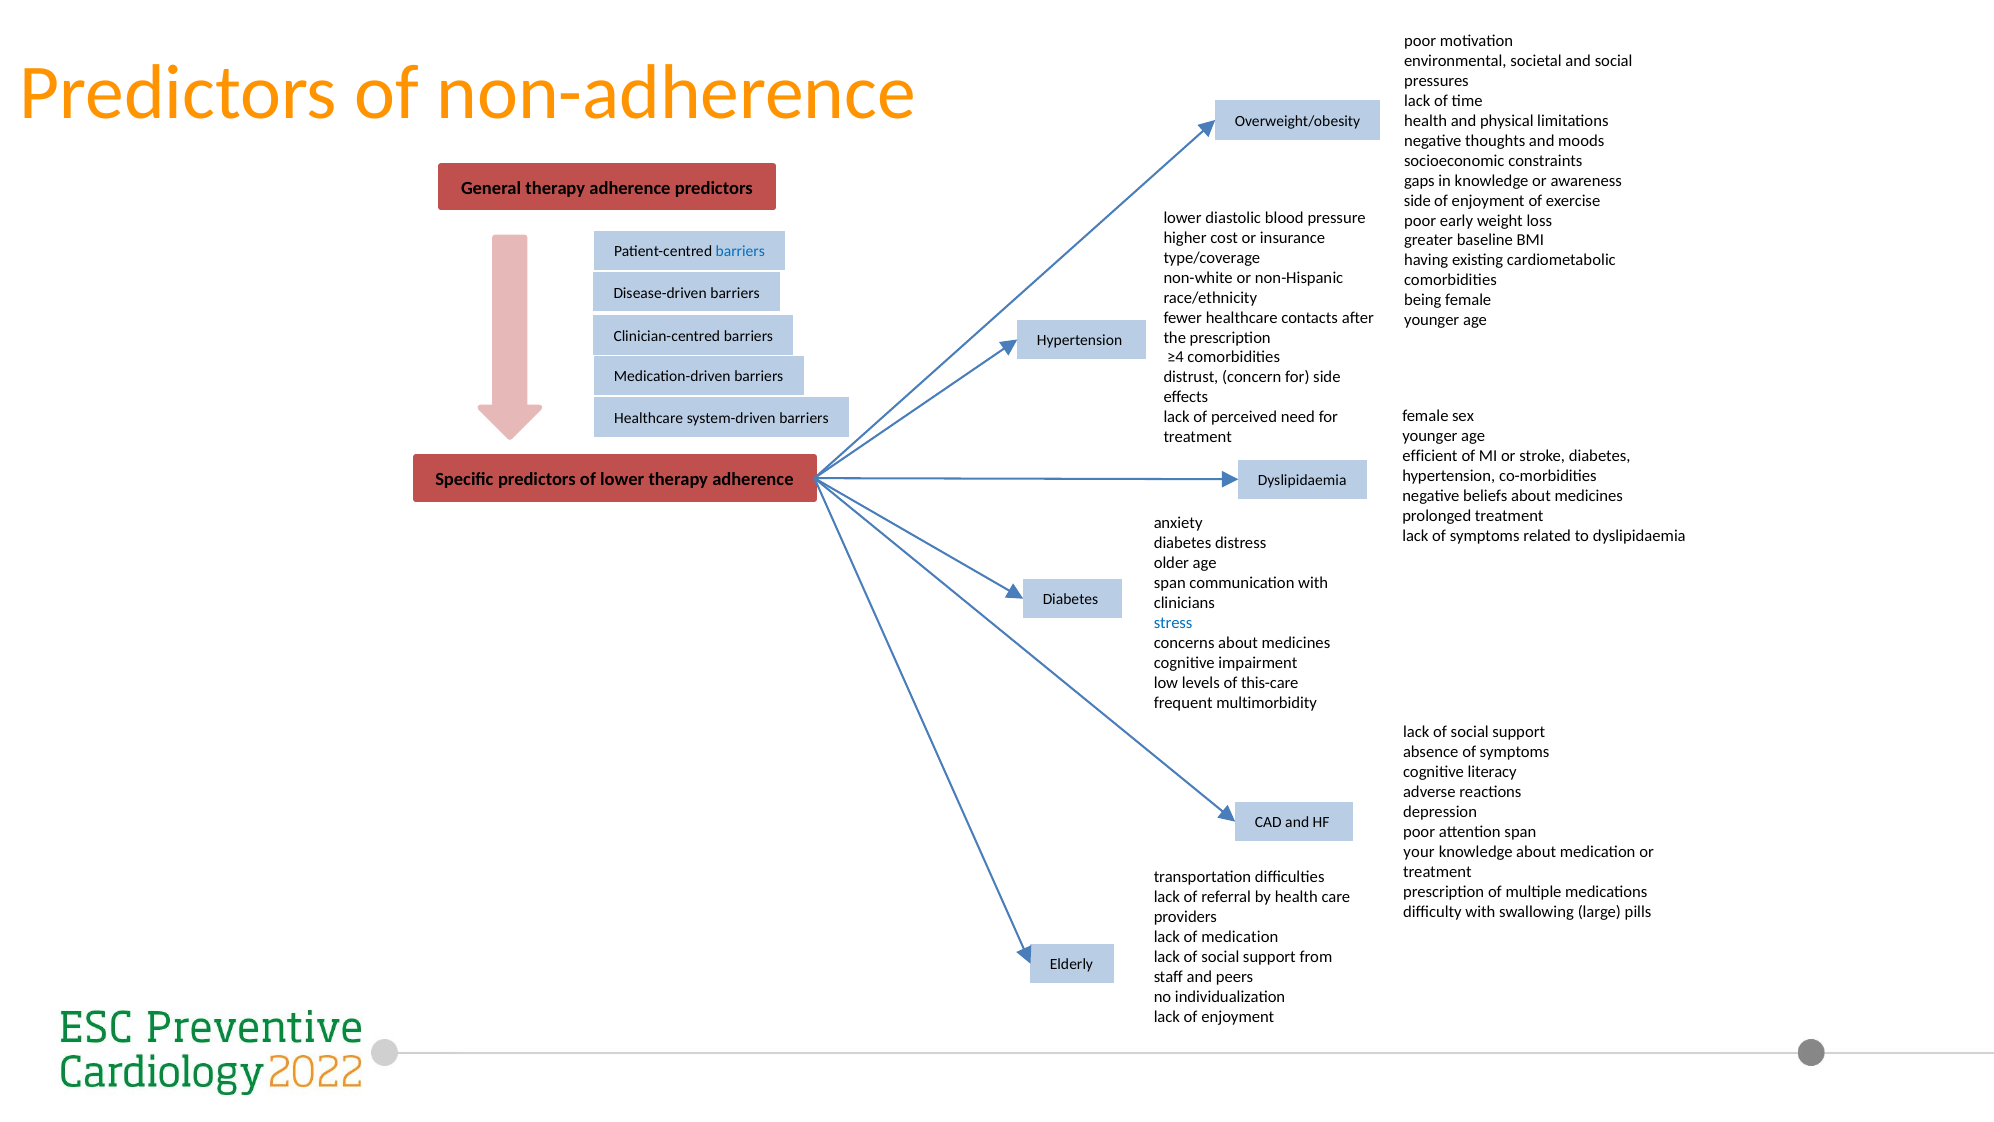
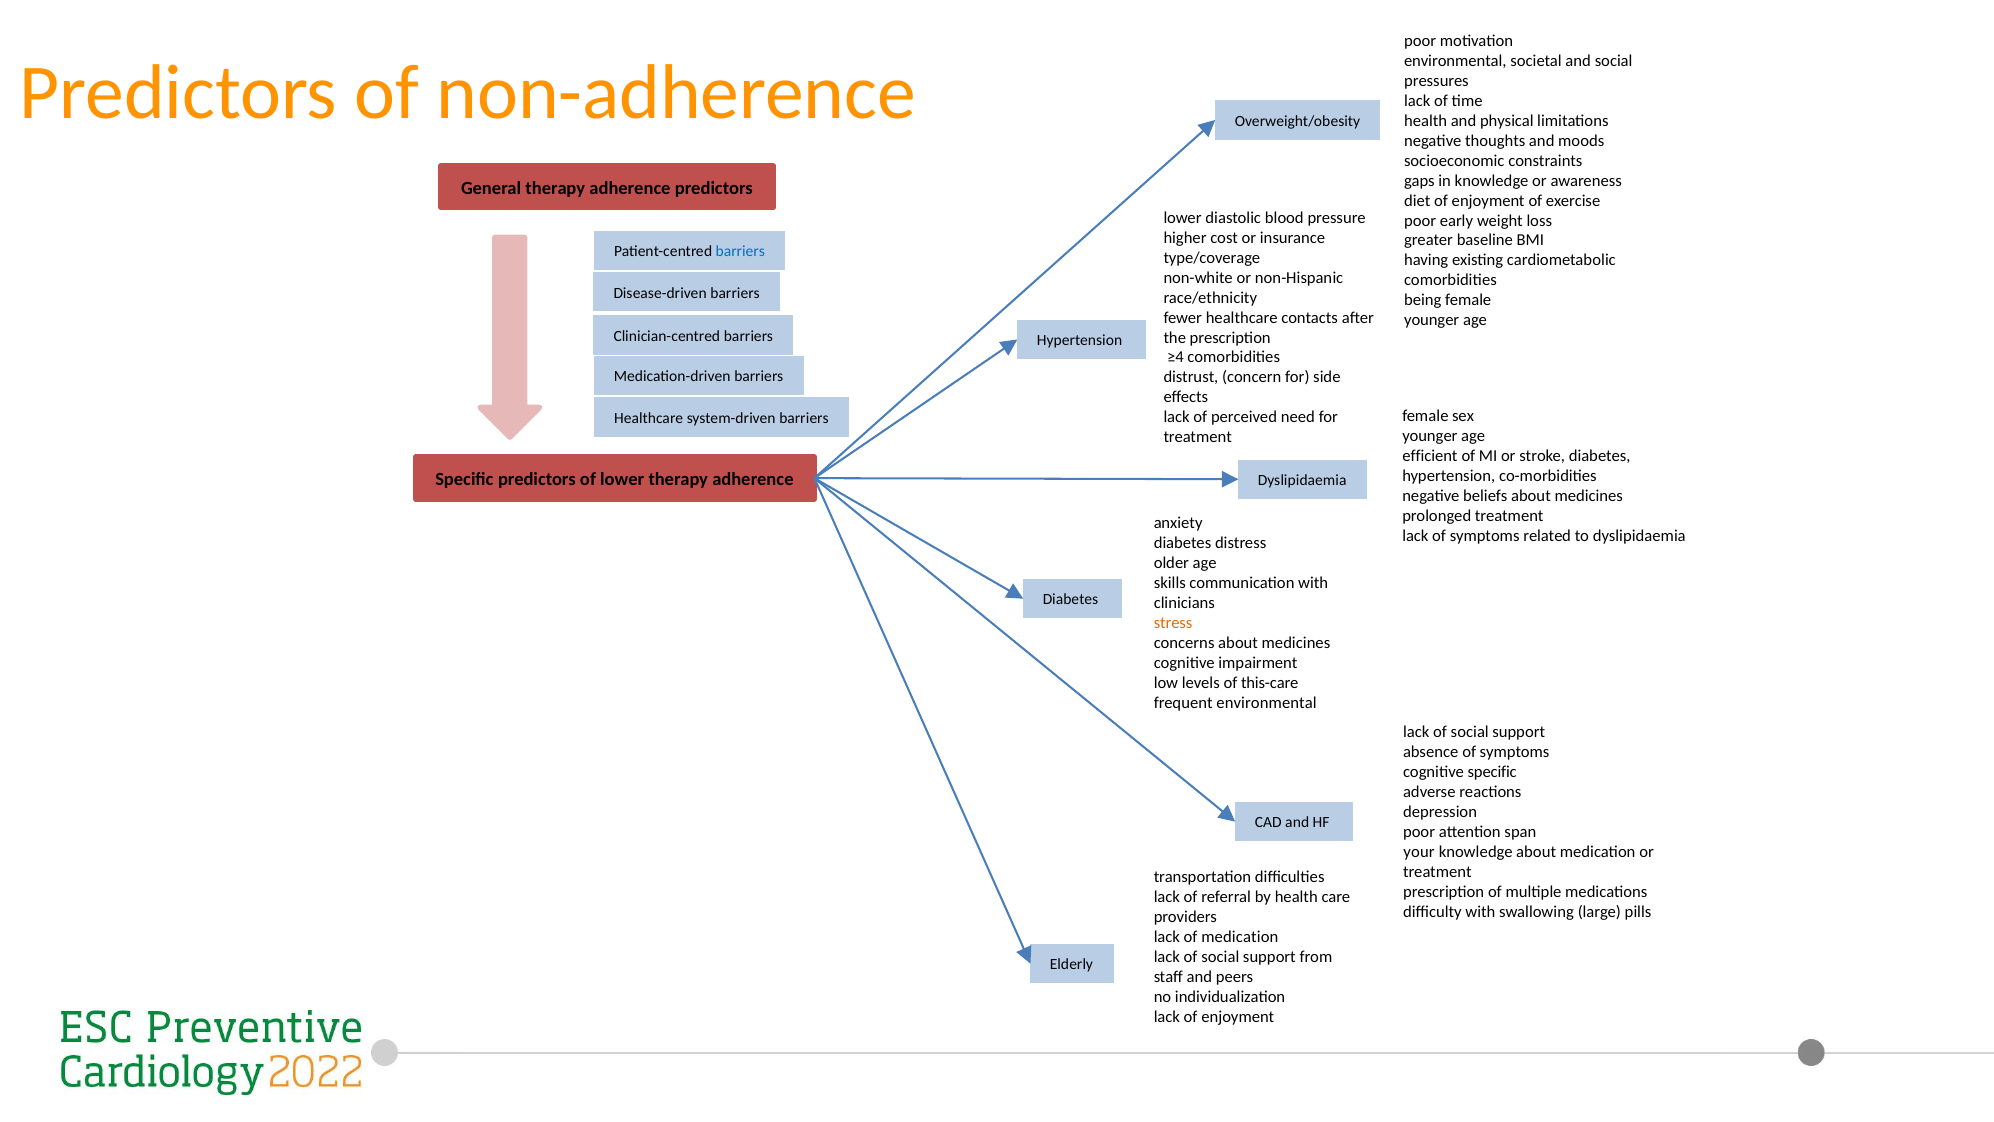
side: side -> diet (1417, 201)
span: span -> skills (1170, 583)
stress colour: blue -> orange (1173, 623)
frequent multimorbidity: multimorbidity -> environmental (1267, 702)
cognitive literacy: literacy -> specific (1492, 772)
